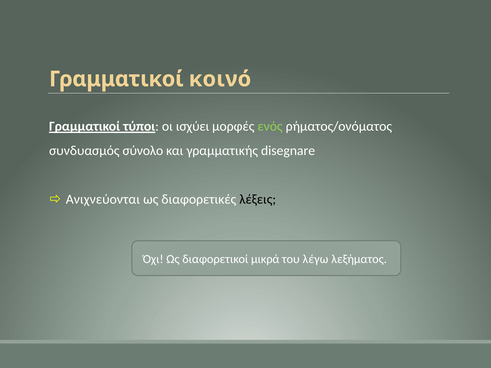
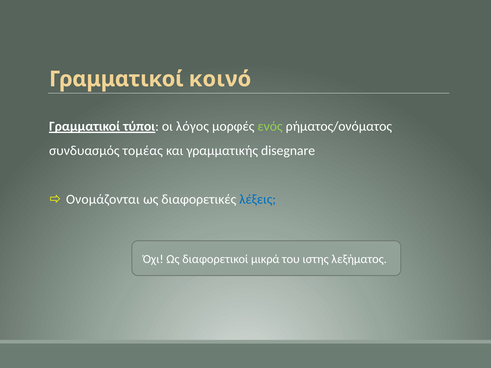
ισχύει: ισχύει -> λόγος (192, 126)
σύνολο: σύνολο -> τομέας (143, 151)
Ανιχνεύονται: Ανιχνεύονται -> Ονομάζονται (103, 199)
λέξεις colour: black -> blue (258, 199)
λέγω: λέγω -> ιστης (316, 259)
